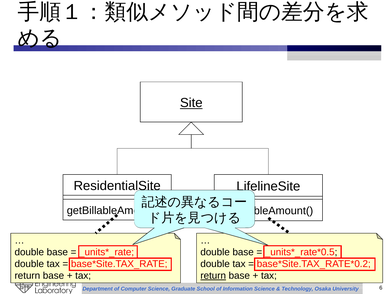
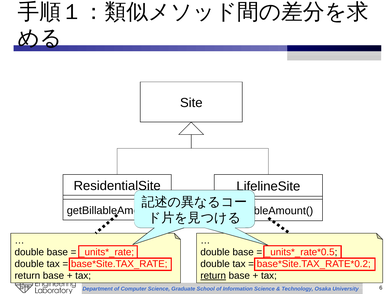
Site underline: present -> none (191, 103)
